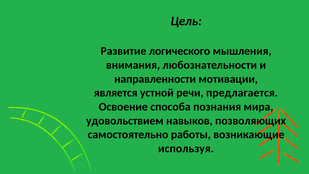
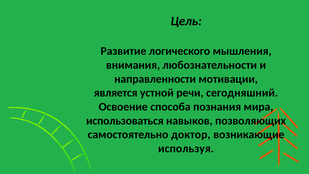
предлагается: предлагается -> сегодняшний (242, 93)
удовольствием: удовольствием -> использоваться (125, 121)
работы: работы -> доктор (191, 134)
